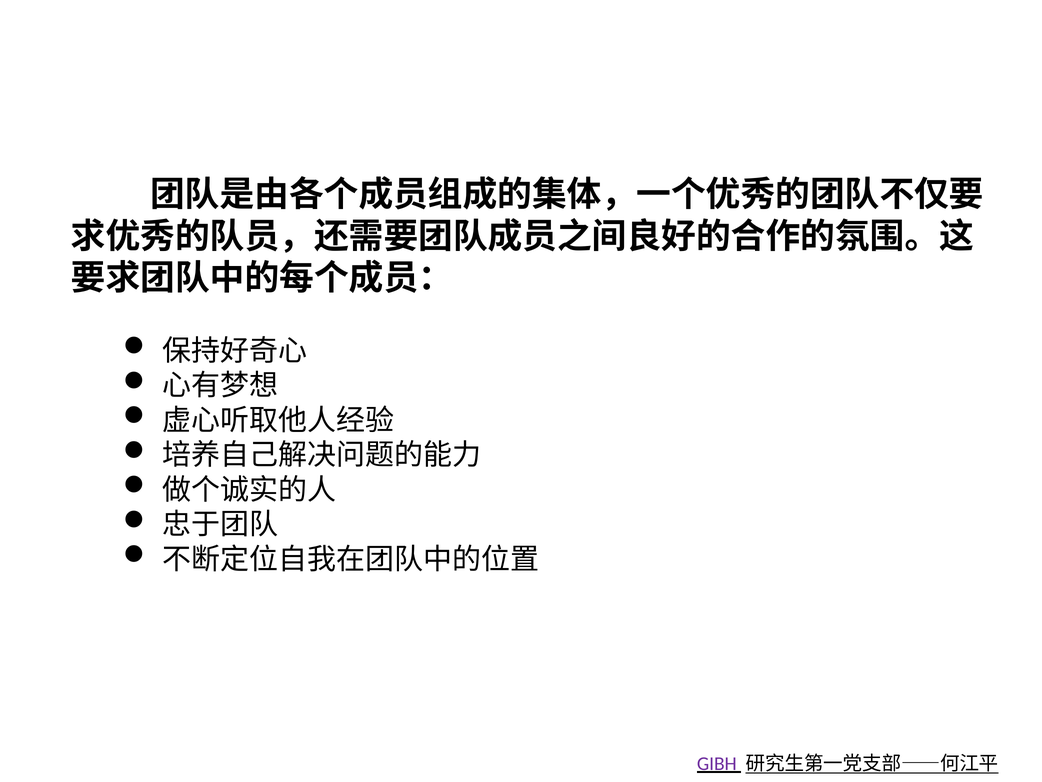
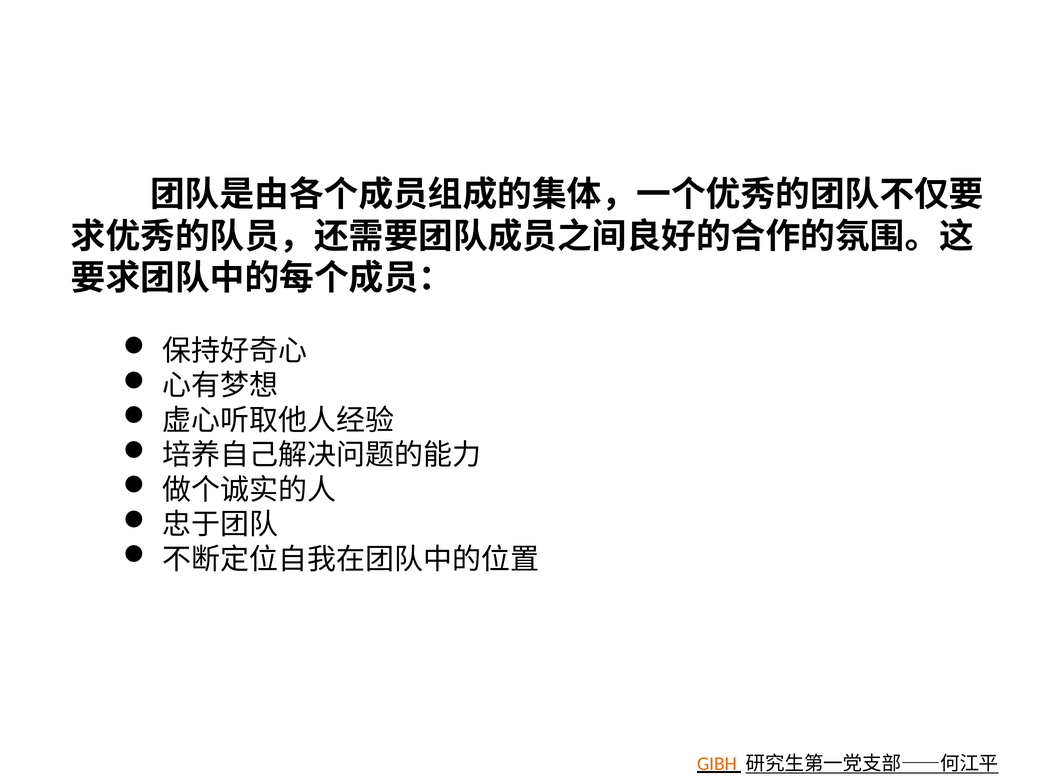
GIBH colour: purple -> orange (717, 763)
